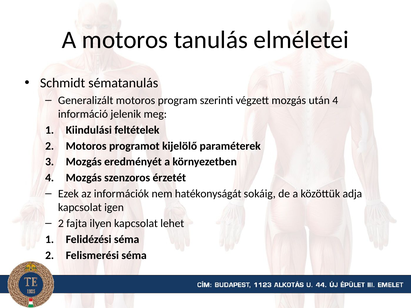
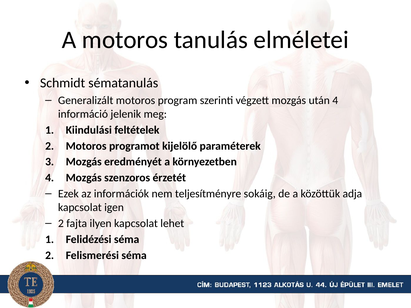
hatékonyságát: hatékonyságát -> teljesítményre (208, 194)
